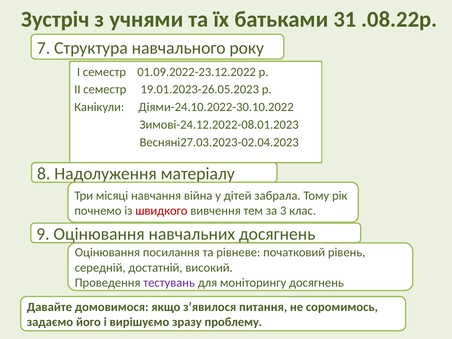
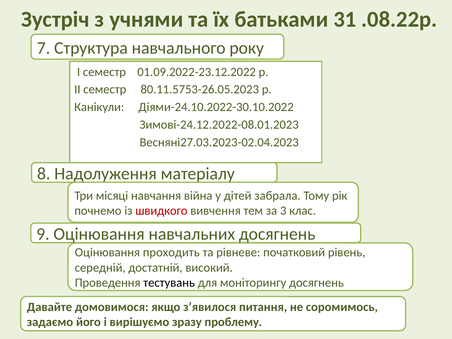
19.01.2023-26.05.2023: 19.01.2023-26.05.2023 -> 80.11.5753-26.05.2023 (200, 89)
посилання: посилання -> проходить (171, 253)
тестувань colour: purple -> black (169, 283)
